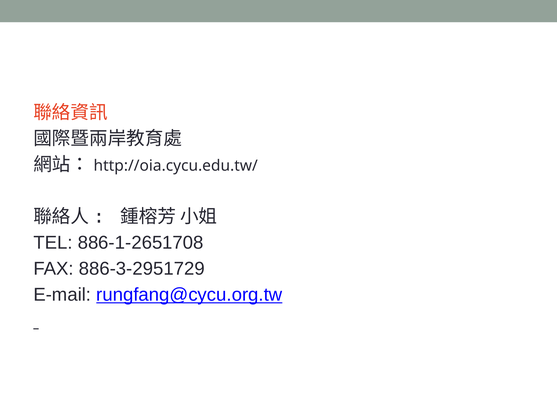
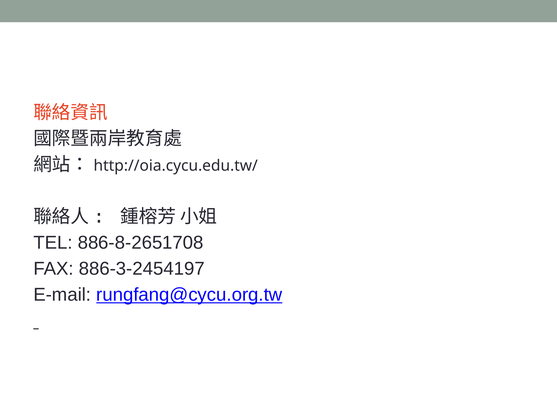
886-1-2651708: 886-1-2651708 -> 886-8-2651708 (141, 243)
886-3-2951729: 886-3-2951729 -> 886-3-2454197 (142, 269)
